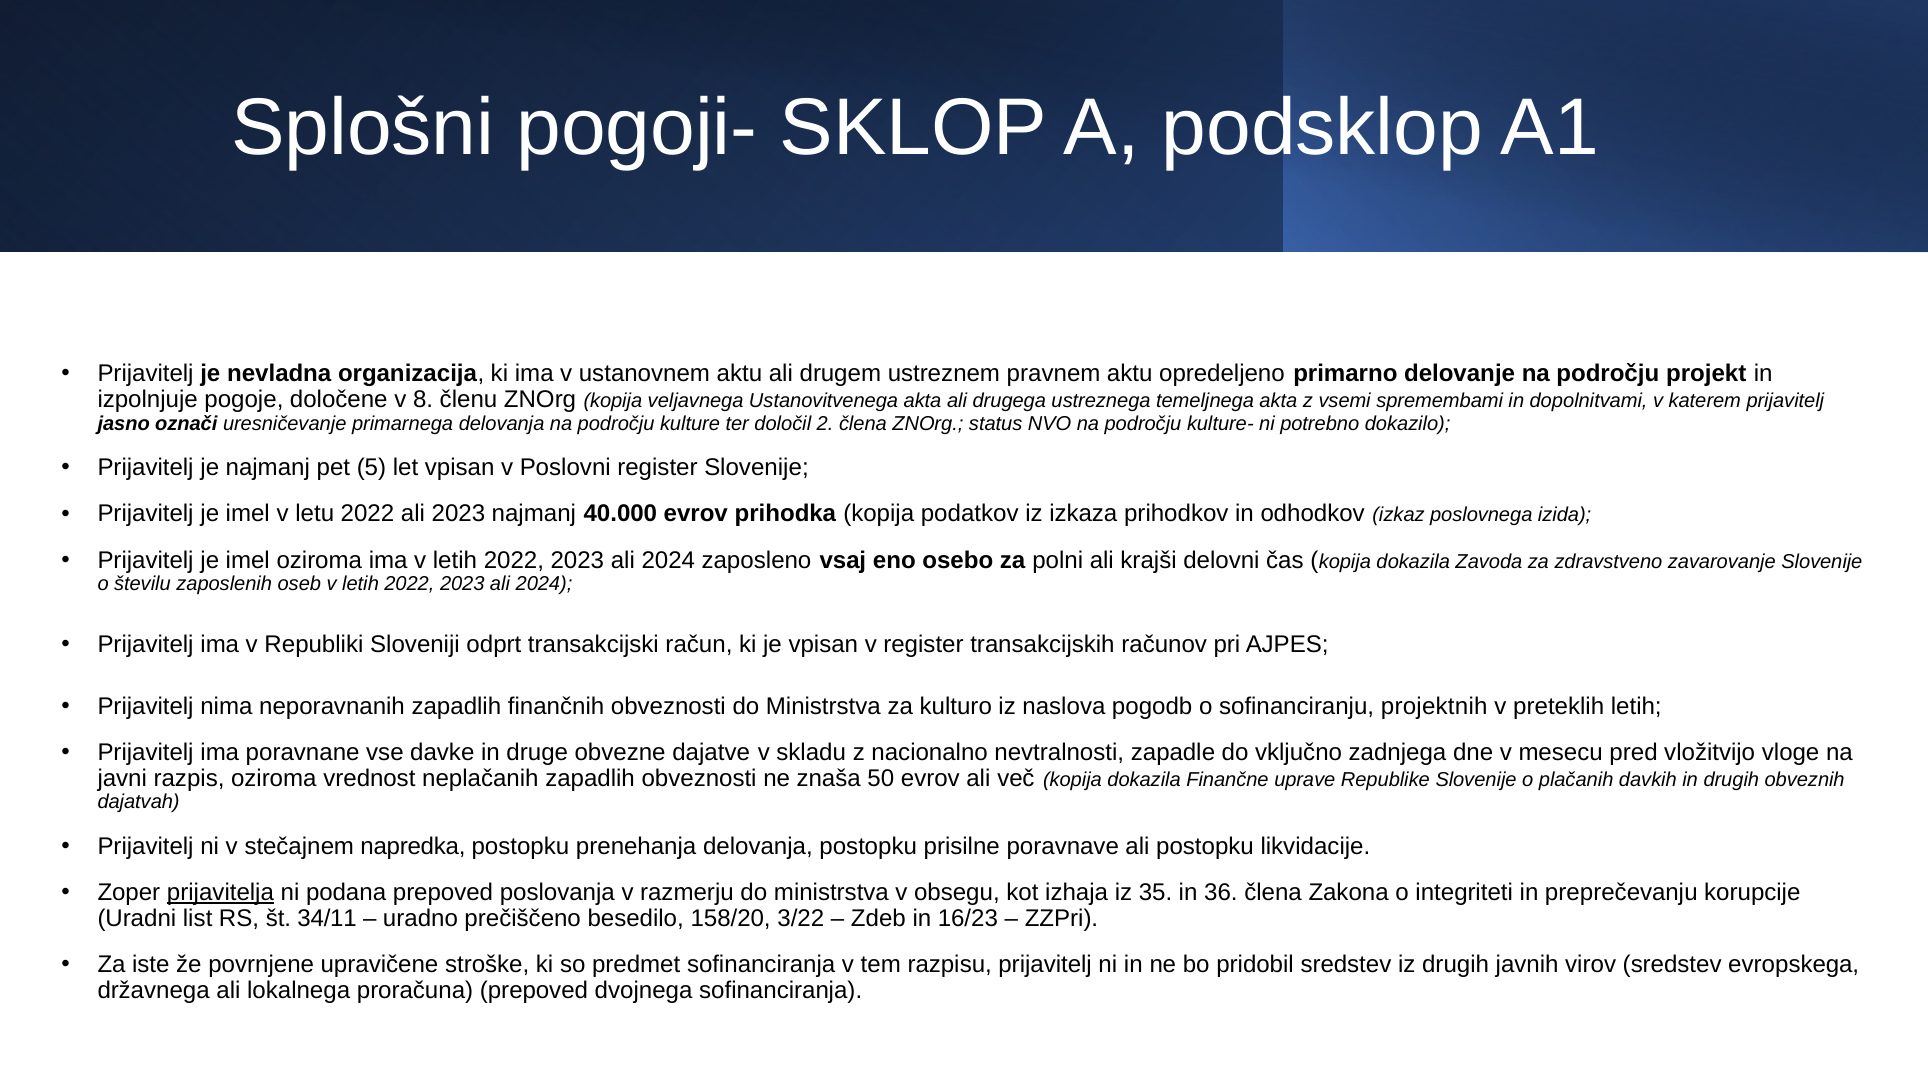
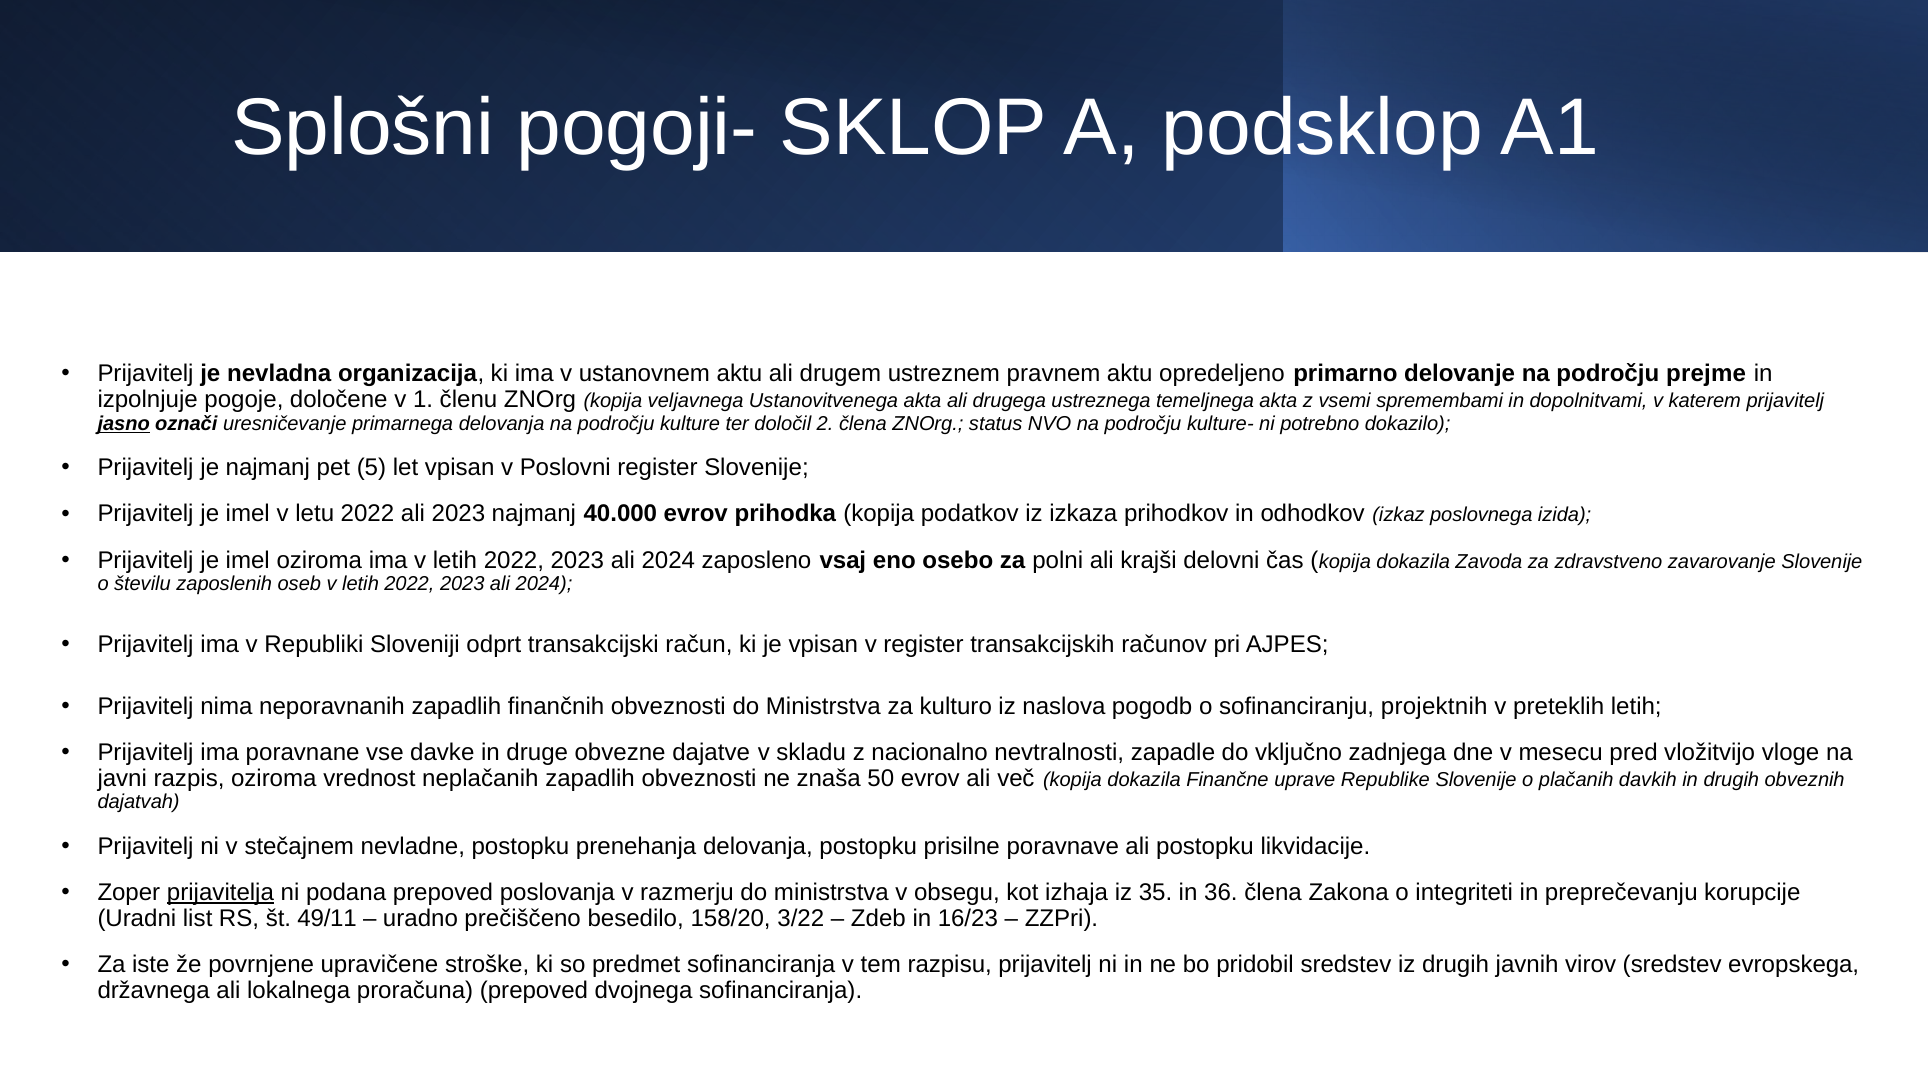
projekt: projekt -> prejme (1706, 374)
8: 8 -> 1 (423, 400)
jasno underline: none -> present (124, 424)
napredka: napredka -> nevladne (413, 846)
34/11: 34/11 -> 49/11 (327, 918)
